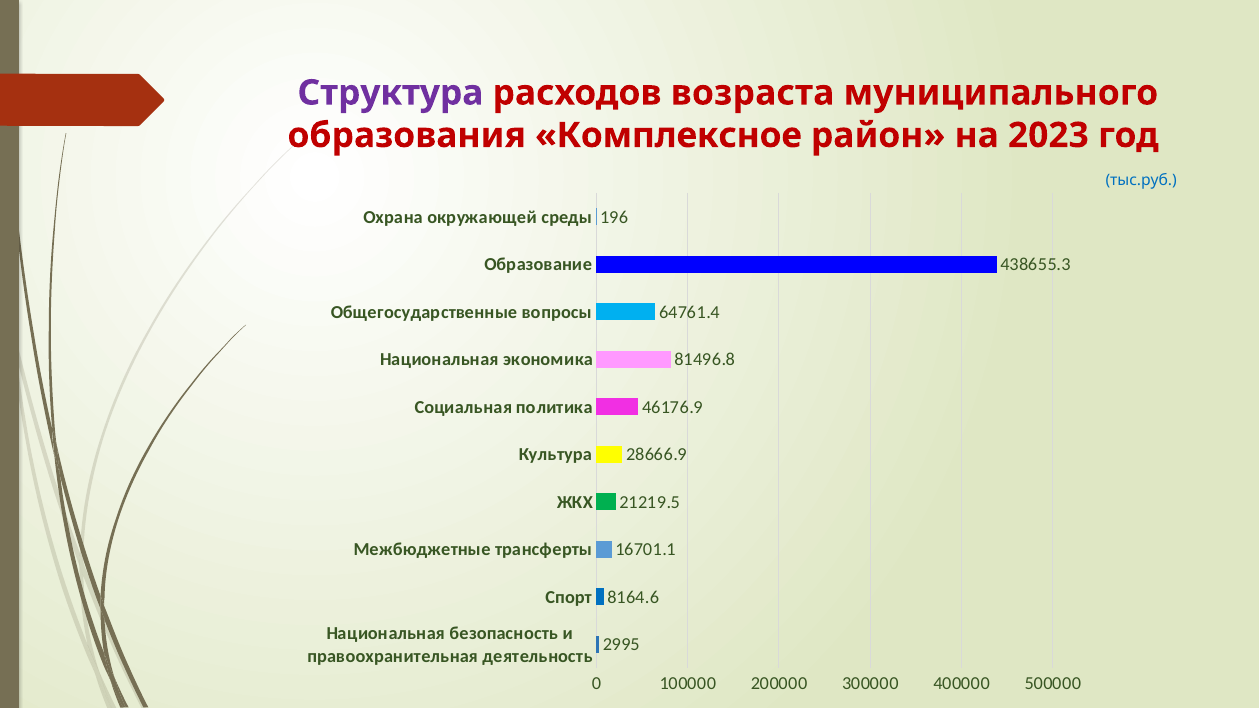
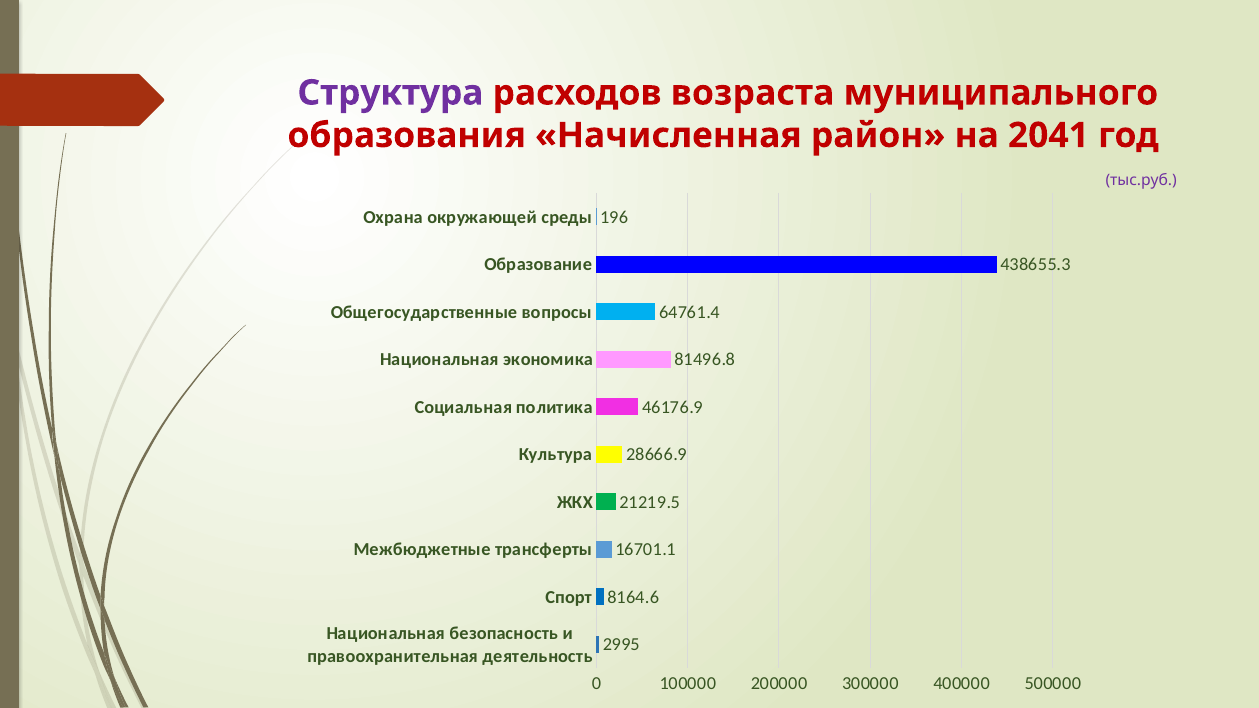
Комплексное: Комплексное -> Начисленная (668, 135)
2023: 2023 -> 2041 (1048, 135)
тыс.руб colour: blue -> purple (1141, 181)
